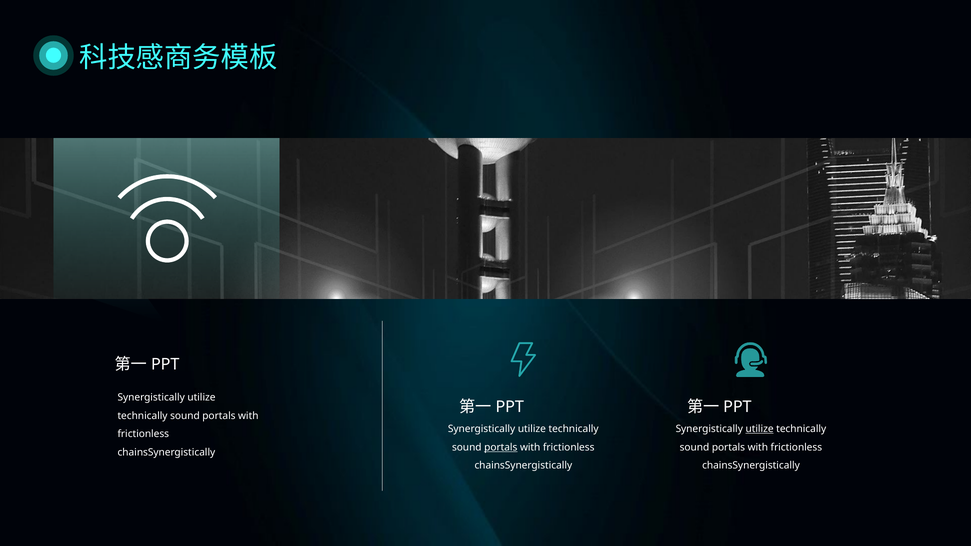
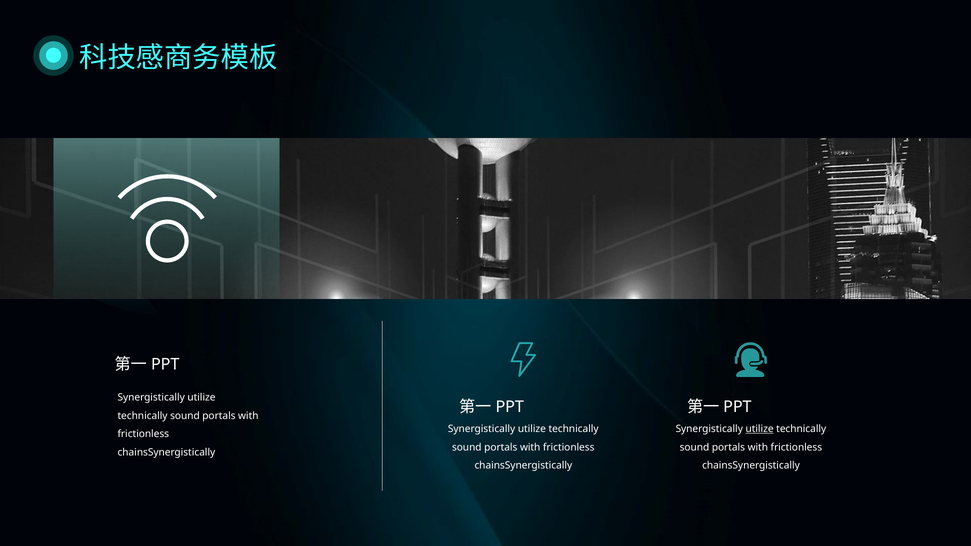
portals underline: present -> none (501, 447)
